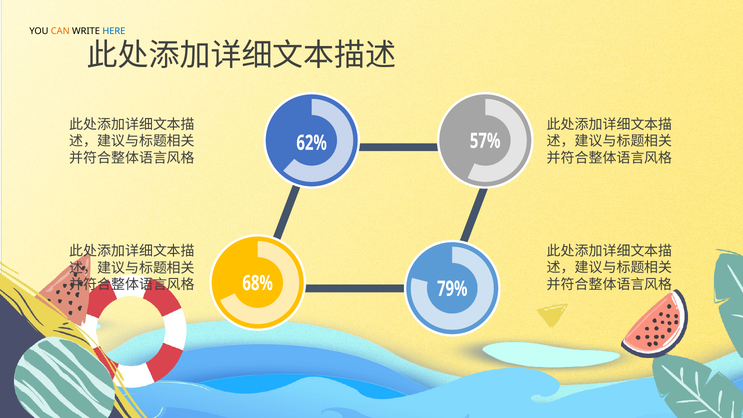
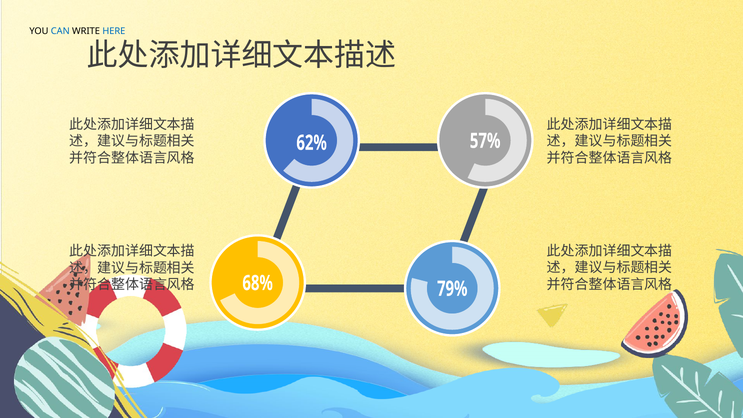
CAN colour: orange -> blue (60, 31)
